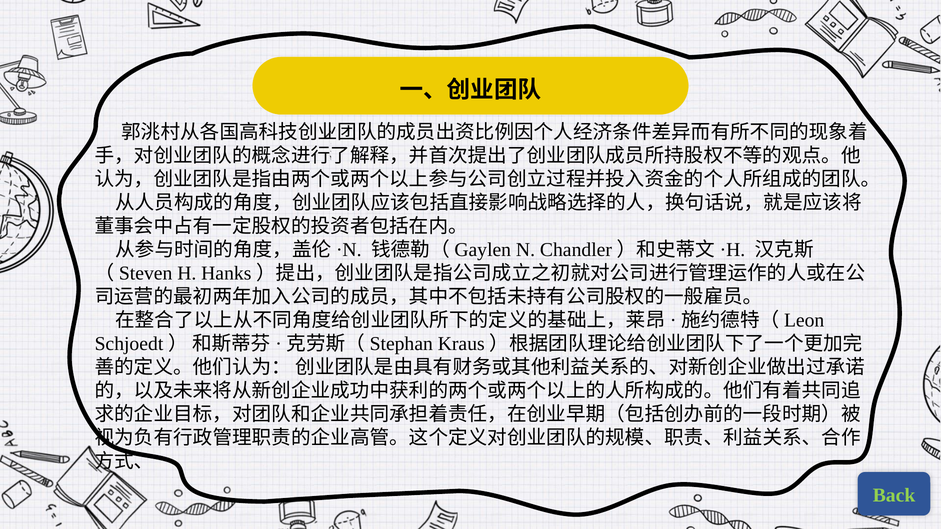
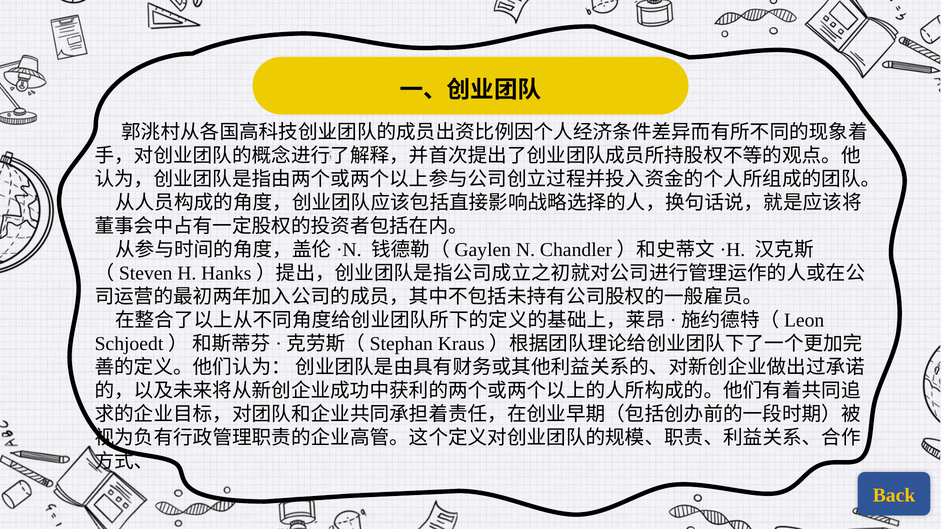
Back colour: light green -> yellow (894, 495)
